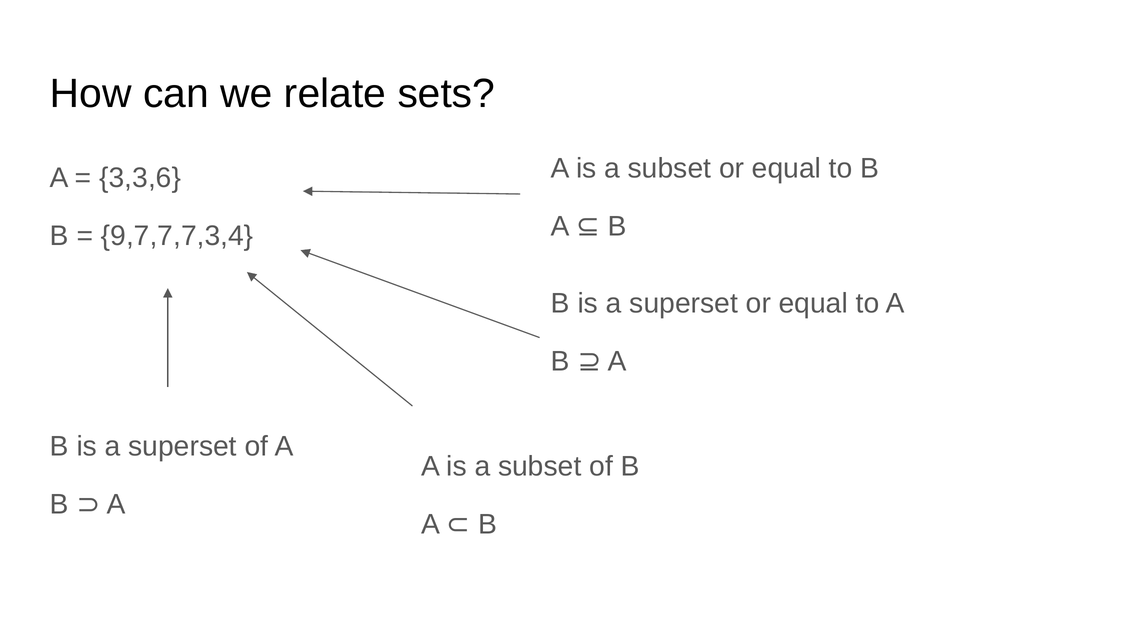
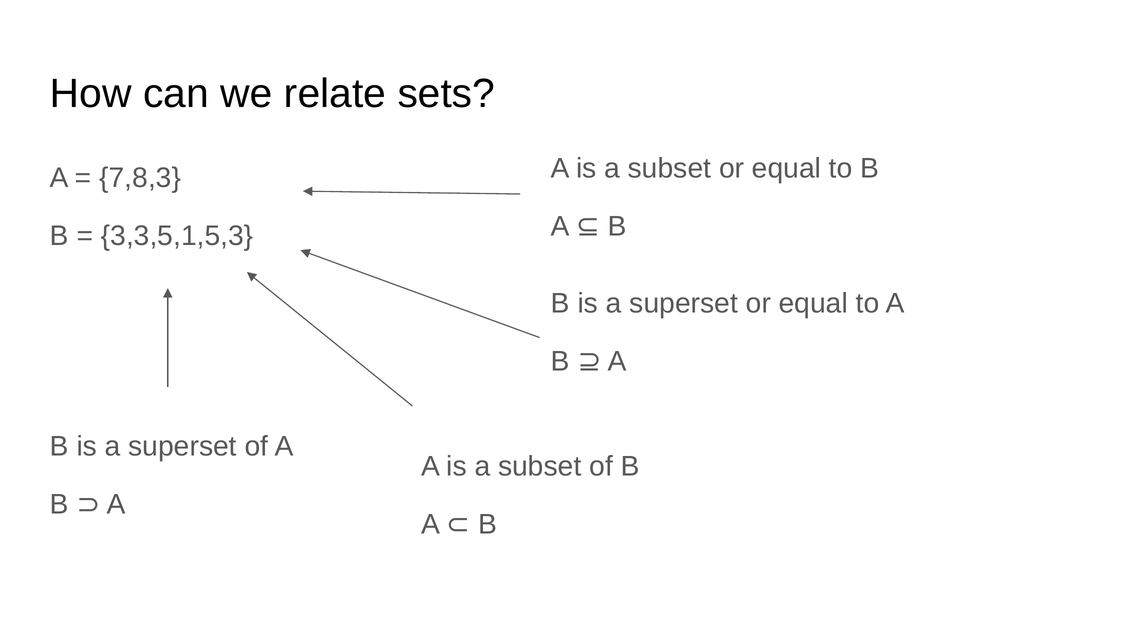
3,3,6: 3,3,6 -> 7,8,3 (140, 178)
9,7,7,7,3,4: 9,7,7,7,3,4 -> 3,3,5,1,5,3 (177, 236)
